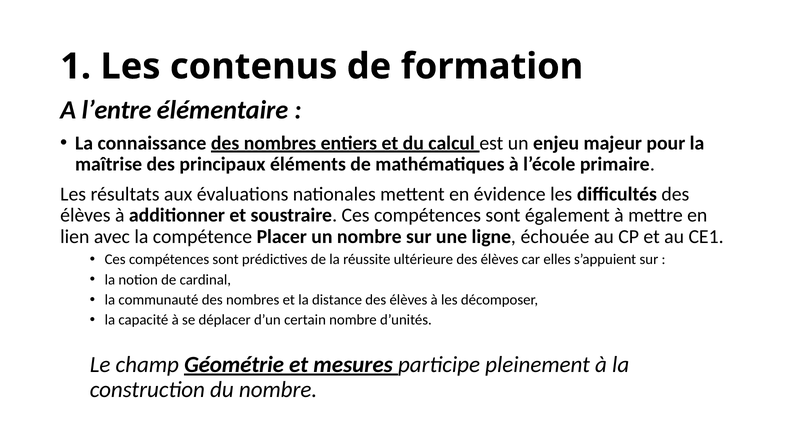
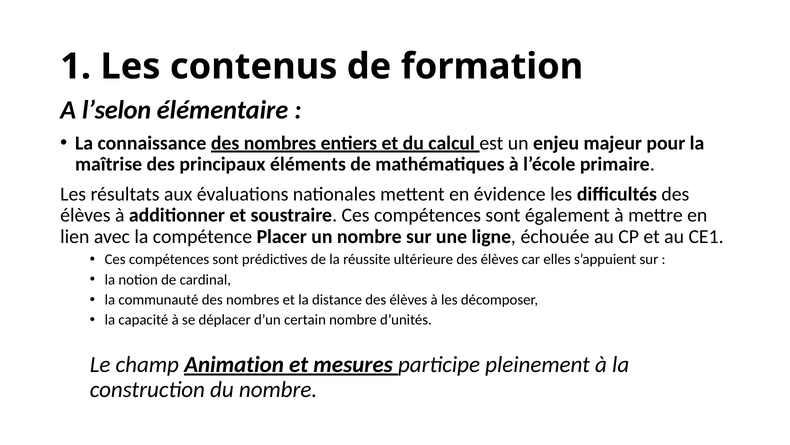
l’entre: l’entre -> l’selon (117, 110)
Géométrie: Géométrie -> Animation (234, 364)
